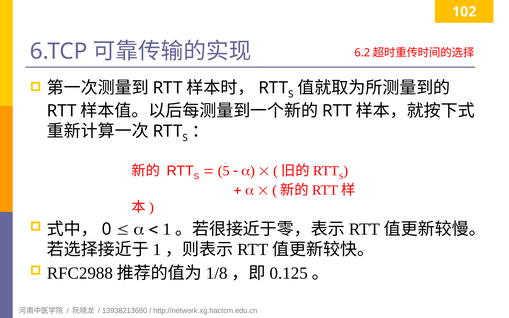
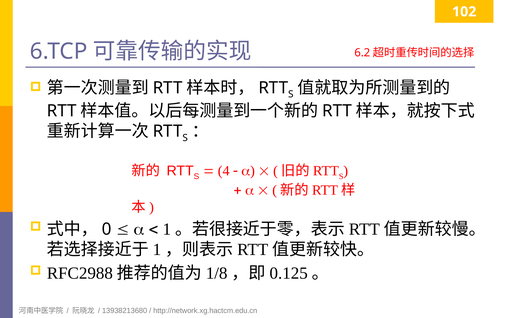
5: 5 -> 4 (224, 171)
